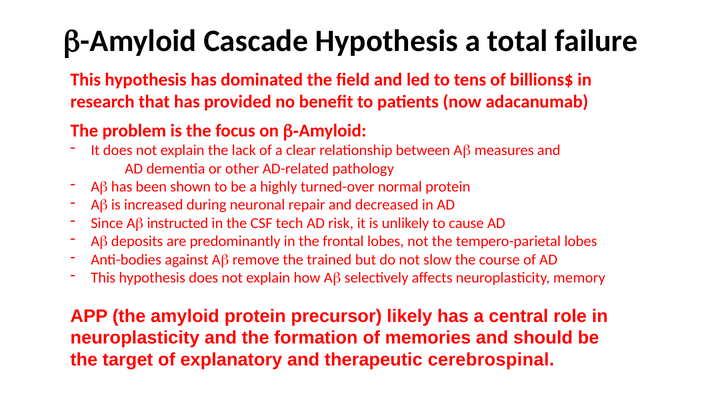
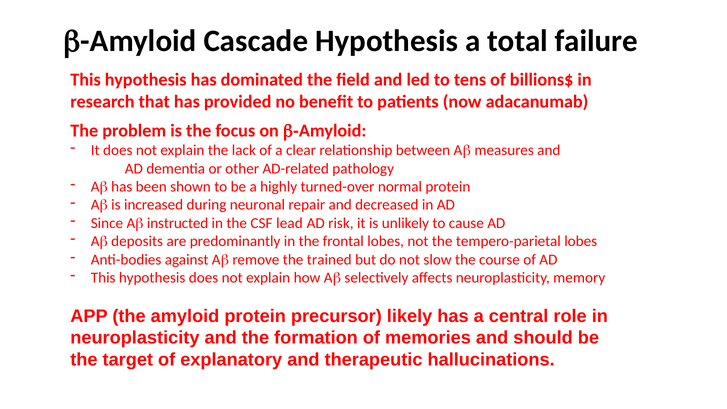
tech: tech -> lead (289, 223)
cerebrospinal: cerebrospinal -> hallucinations (491, 360)
